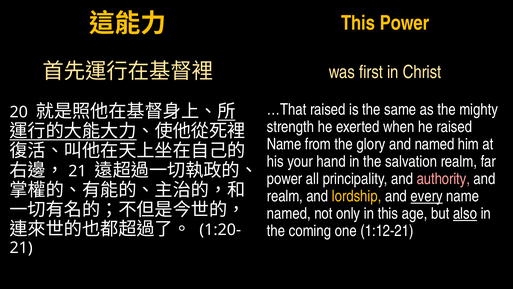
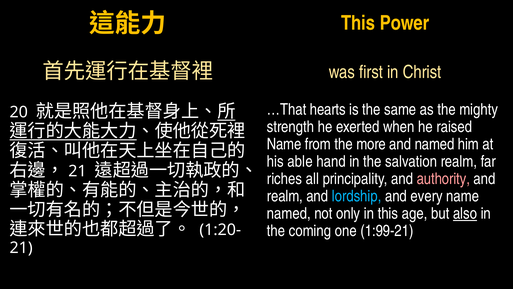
…That raised: raised -> hearts (328, 109)
glory: glory -> more (371, 144)
your: your -> able (300, 161)
power: power -> riches (285, 179)
lordship colour: yellow -> light blue (357, 196)
every underline: present -> none (427, 196)
1:12-21: 1:12-21 -> 1:99-21 (387, 230)
